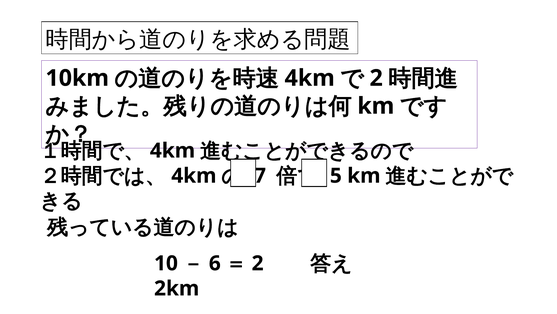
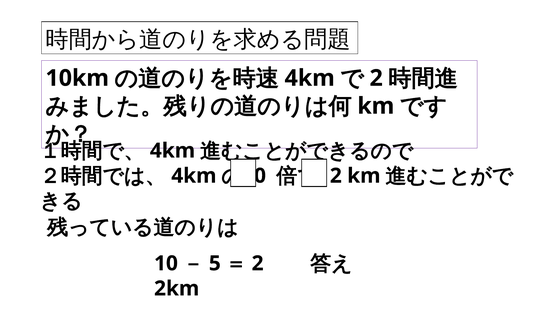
7: 7 -> 0 (260, 175)
5: 5 -> 2 (336, 175)
6: 6 -> 5 (215, 263)
